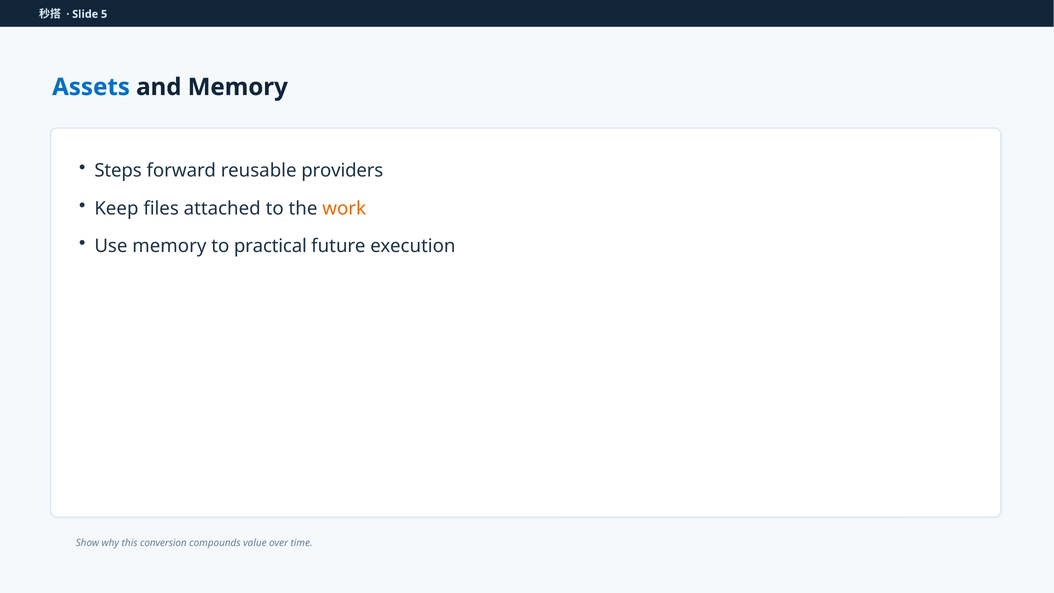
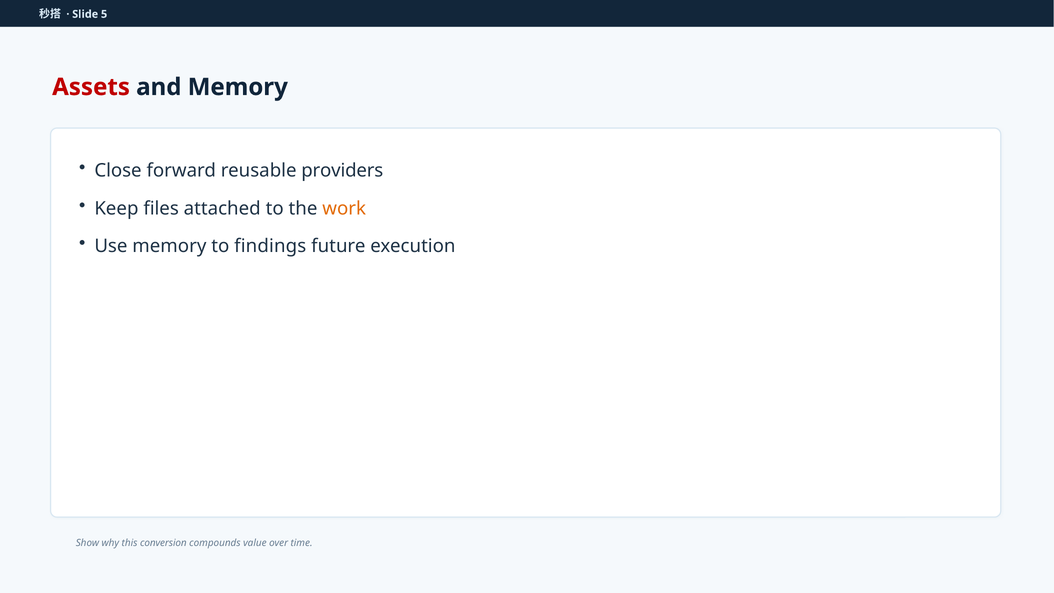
Assets colour: blue -> red (91, 87)
Steps: Steps -> Close (118, 171)
practical: practical -> findings (270, 246)
